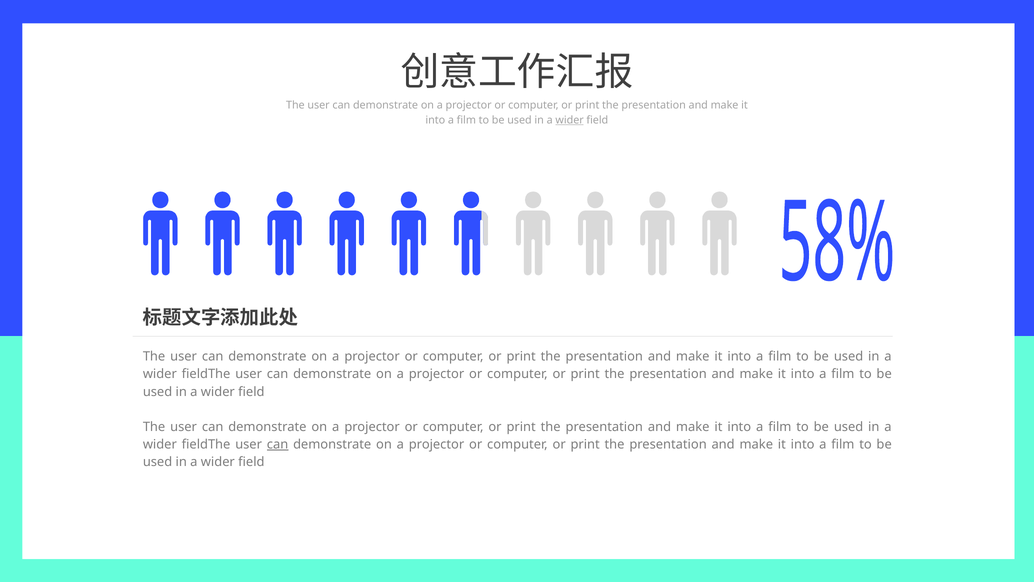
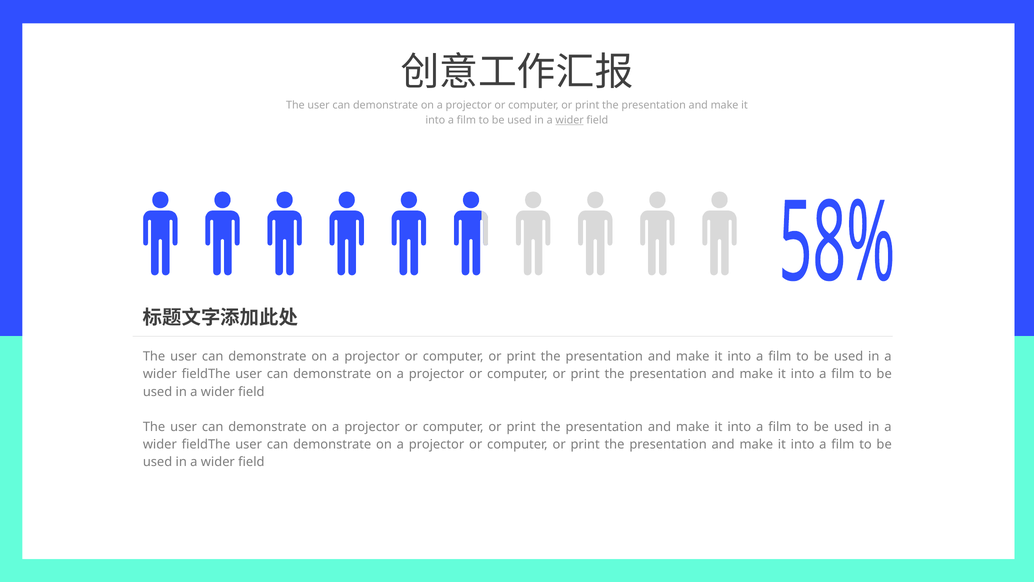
can underline: present -> none (278, 444)
